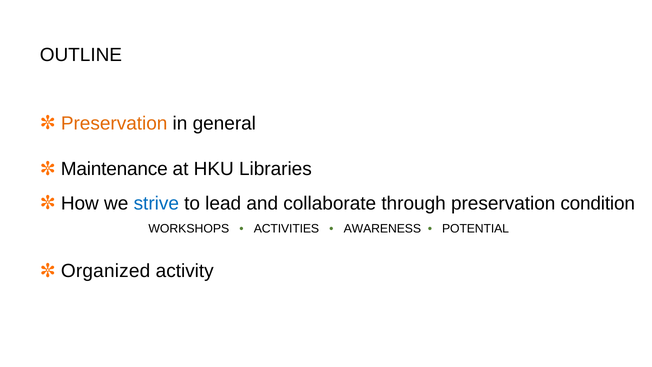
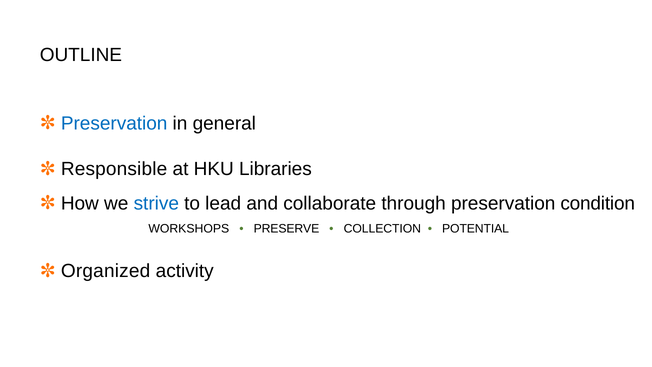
Preservation colour: orange -> blue (114, 123)
Maintenance: Maintenance -> Responsible (114, 169)
ACTIVITIES: ACTIVITIES -> PRESERVE (286, 229)
AWARENESS: AWARENESS -> COLLECTION (382, 229)
